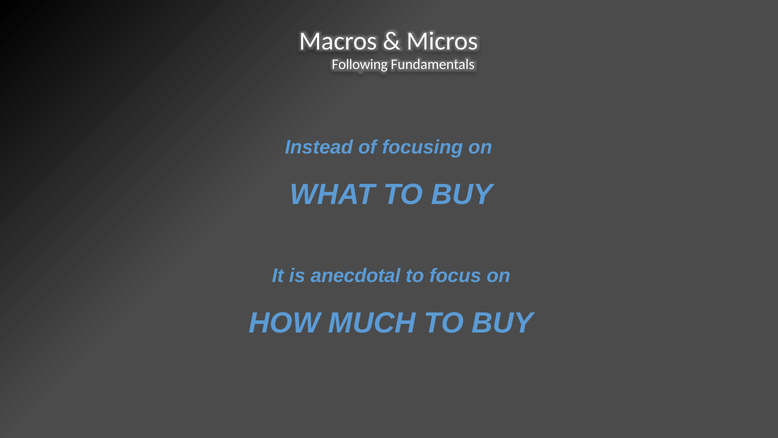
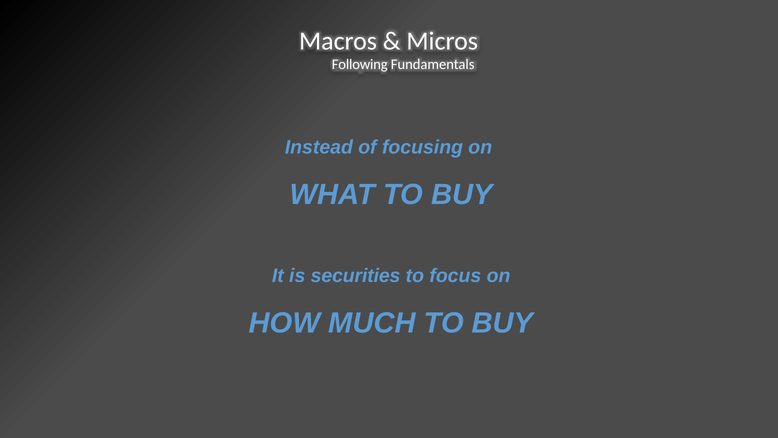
anecdotal: anecdotal -> securities (356, 276)
